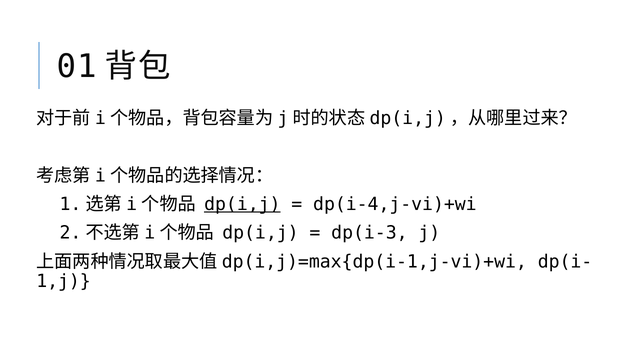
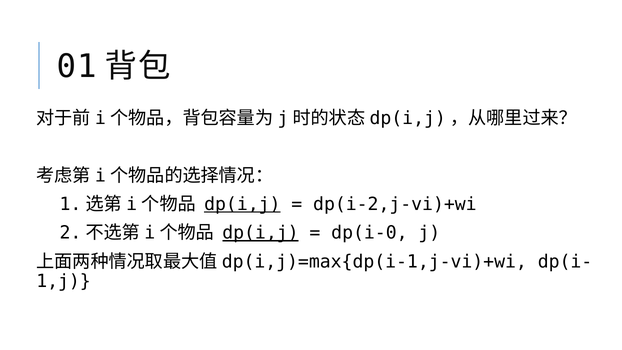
dp(i-4,j-vi)+wi: dp(i-4,j-vi)+wi -> dp(i-2,j-vi)+wi (395, 204)
dp(i,j underline: none -> present (260, 233)
dp(i-3: dp(i-3 -> dp(i-0 (369, 233)
